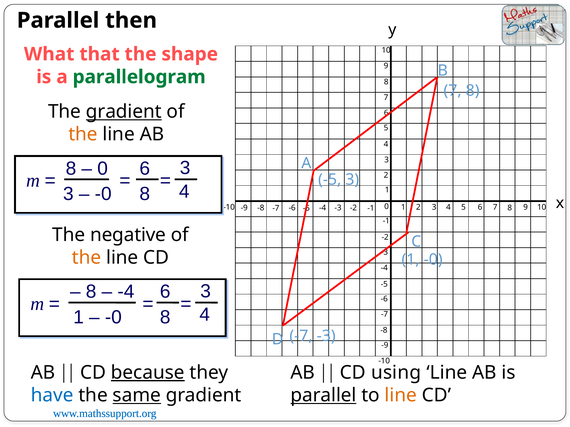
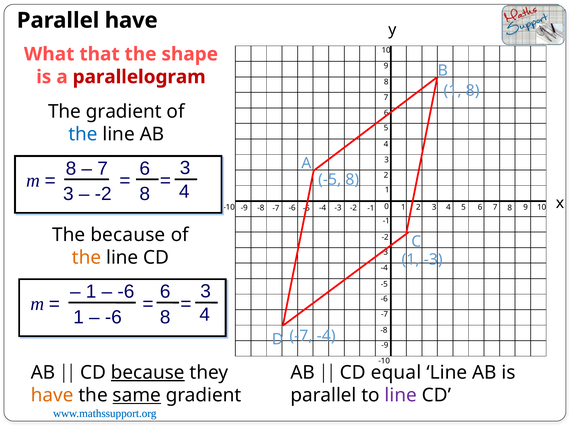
Parallel then: then -> have (131, 20)
parallelogram colour: green -> red (139, 77)
7: 7 -> 1 (453, 91)
gradient underline: present -> none (124, 112)
the colour: orange -> blue (83, 135)
0: 0 -> 7 (103, 169)
-5 3: 3 -> 8 (352, 180)
-0: -0 -> -2 (103, 194)
The negative: negative -> because (128, 235)
1 -0: -0 -> -3 (433, 260)
8: 8 -> 1 (91, 292)
-4: -4 -> -6 (126, 292)
-0: -0 -> -6 (113, 318)
-7 -3: -3 -> -4 (326, 336)
using: using -> equal (396, 373)
have colour: blue -> orange (52, 396)
parallel underline: present -> none (324, 396)
line colour: orange -> purple (401, 396)
